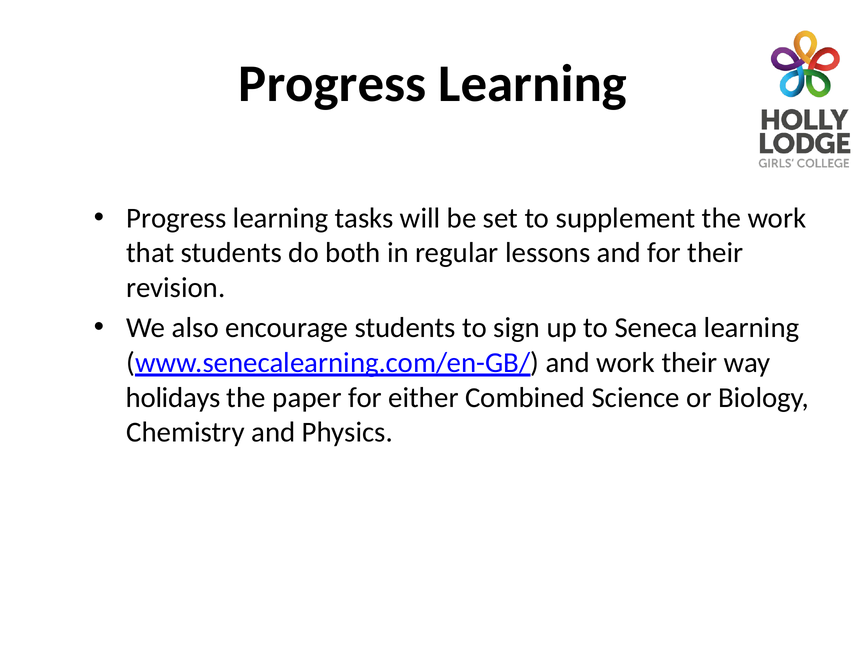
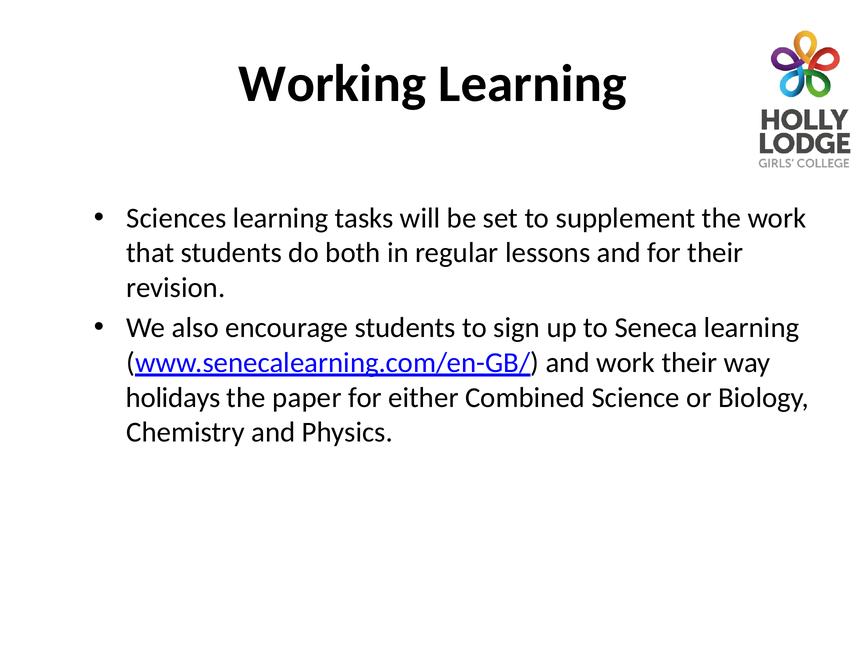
Progress: Progress -> Working (332, 84)
Progress: Progress -> Sciences (176, 219)
